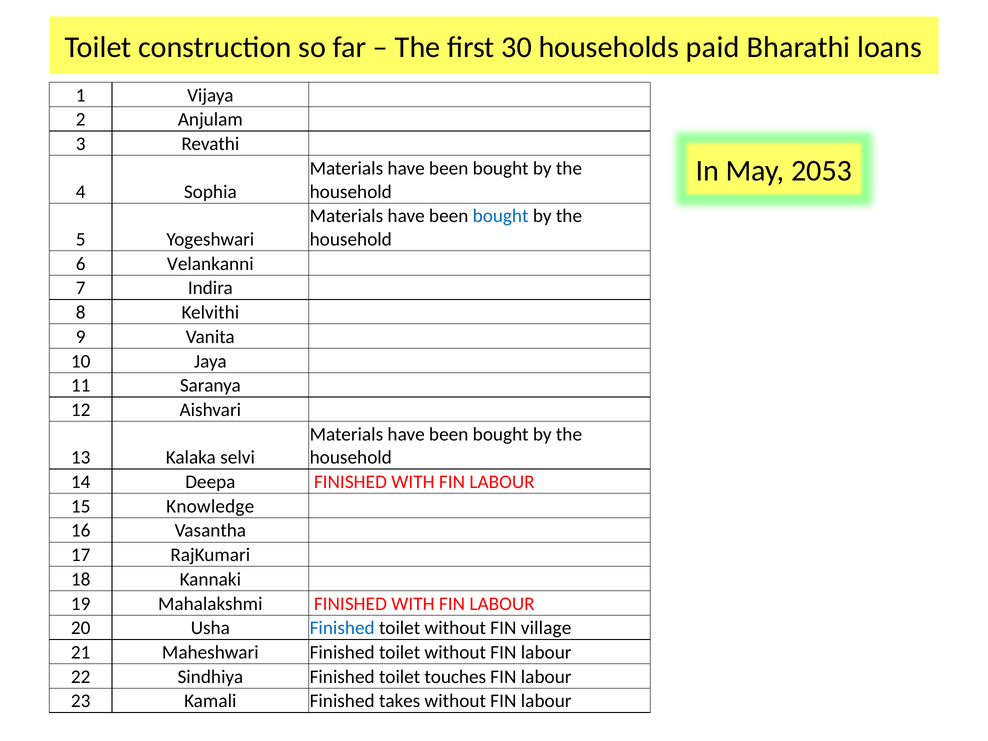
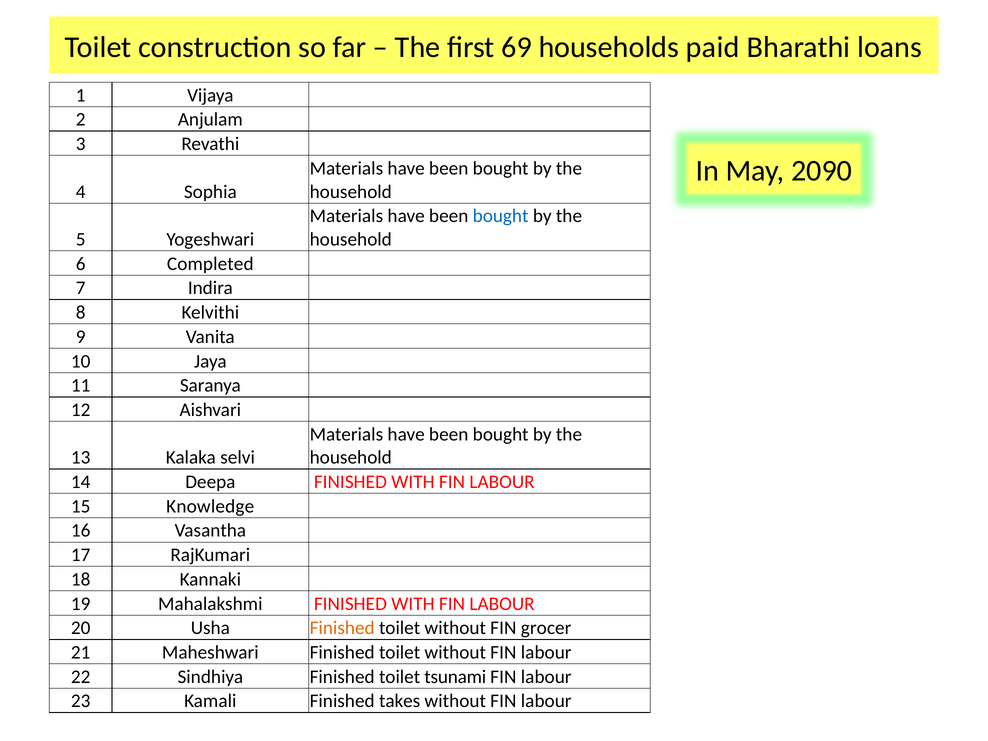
30: 30 -> 69 (517, 47)
2053: 2053 -> 2090 (822, 171)
Velankanni: Velankanni -> Completed (210, 264)
Finished colour: blue -> orange (342, 628)
village: village -> grocer (546, 628)
touches: touches -> tsunami (455, 677)
